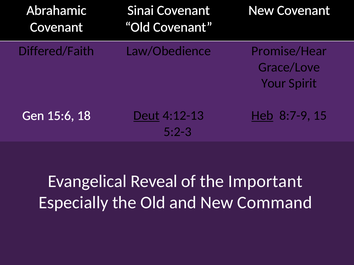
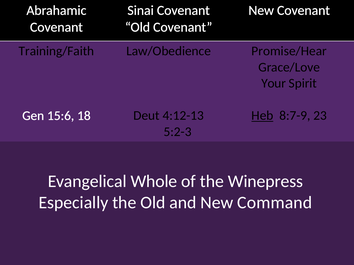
Differed/Faith: Differed/Faith -> Training/Faith (56, 51)
Deut underline: present -> none (146, 116)
15: 15 -> 23 (320, 116)
Reveal: Reveal -> Whole (154, 182)
Important: Important -> Winepress (265, 182)
